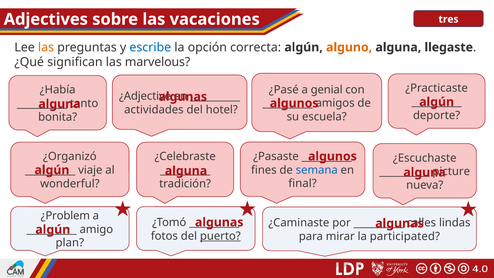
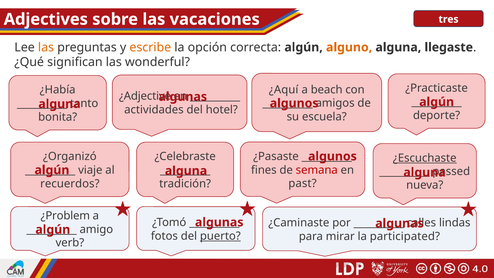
escribe colour: blue -> orange (150, 47)
marvelous: marvelous -> wonderful (157, 62)
¿Pasé: ¿Pasé -> ¿Aquí (284, 90)
genial: genial -> beach (327, 90)
¿Escuchaste underline: none -> present (425, 158)
semana colour: blue -> red (317, 170)
picture: picture -> passed (451, 171)
final: final -> past (303, 183)
wonderful: wonderful -> recuerdos (70, 184)
plan: plan -> verb (70, 243)
